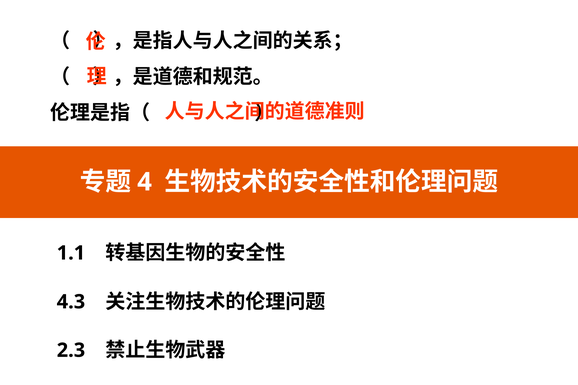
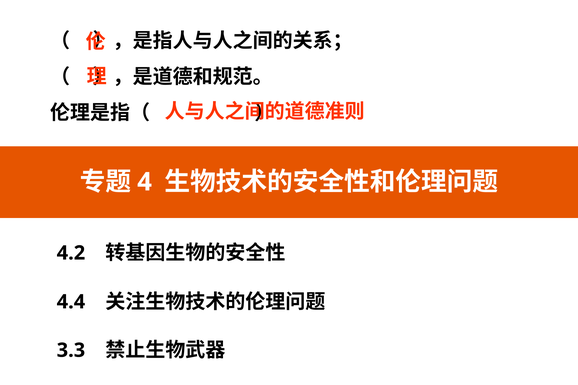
1.1: 1.1 -> 4.2 (71, 253)
4.3: 4.3 -> 4.4 (71, 302)
2.3: 2.3 -> 3.3 (71, 351)
